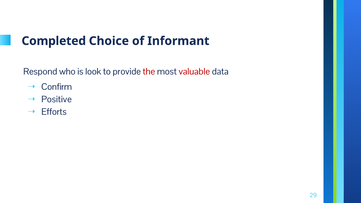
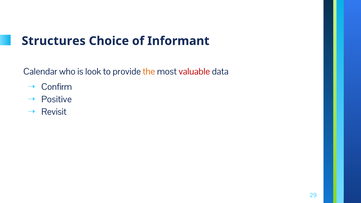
Completed: Completed -> Structures (54, 41)
Respond: Respond -> Calendar (40, 72)
the colour: red -> orange (149, 72)
Efforts: Efforts -> Revisit (54, 112)
